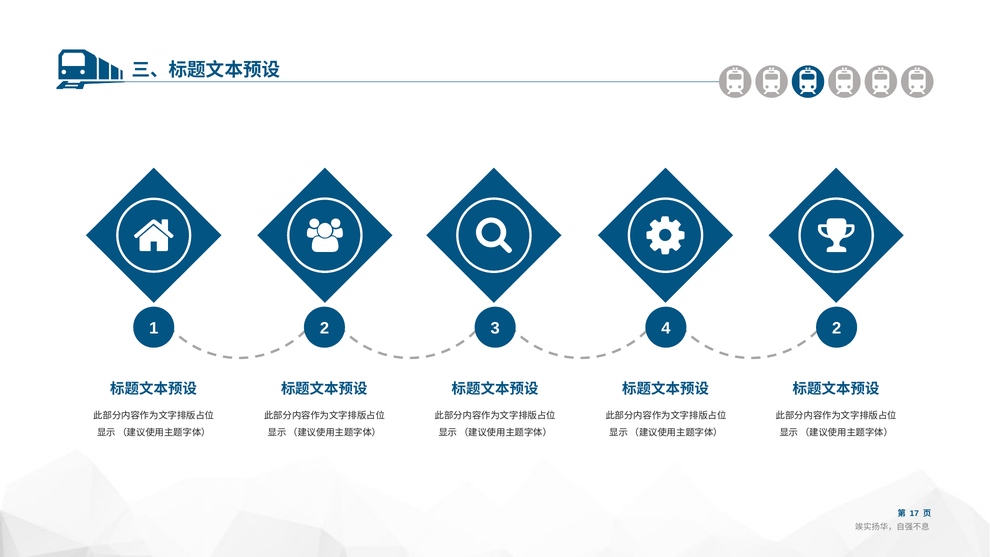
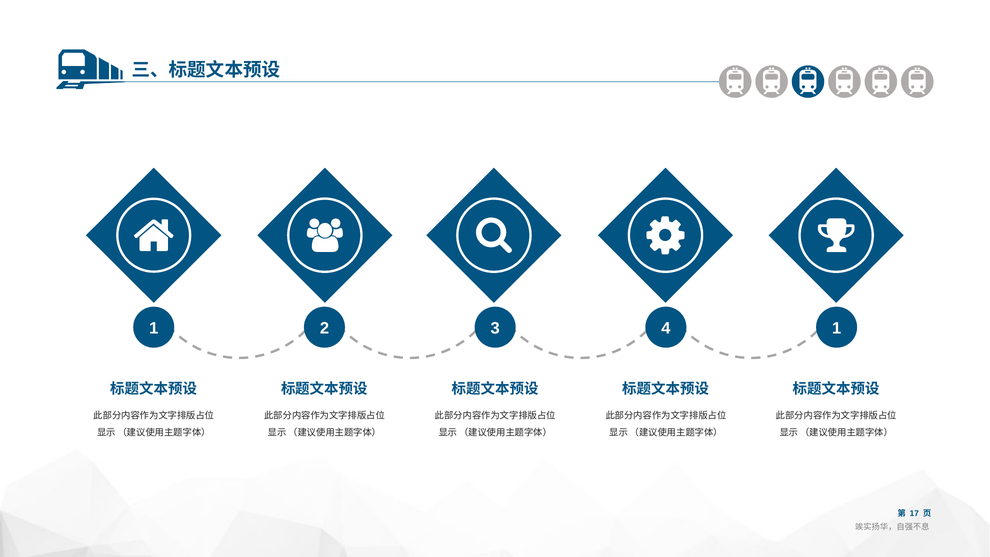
4 2: 2 -> 1 (837, 328)
